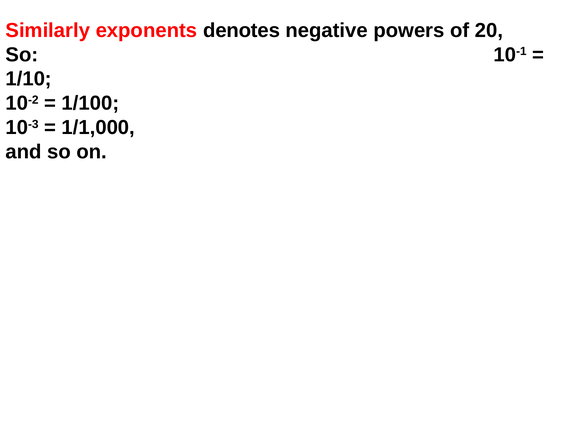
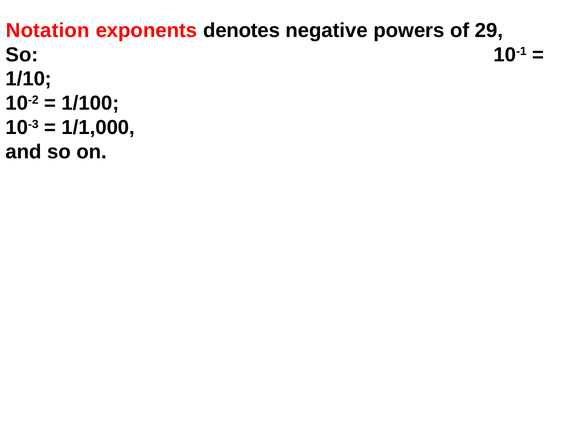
Similarly: Similarly -> Notation (48, 30)
20: 20 -> 29 (489, 30)
